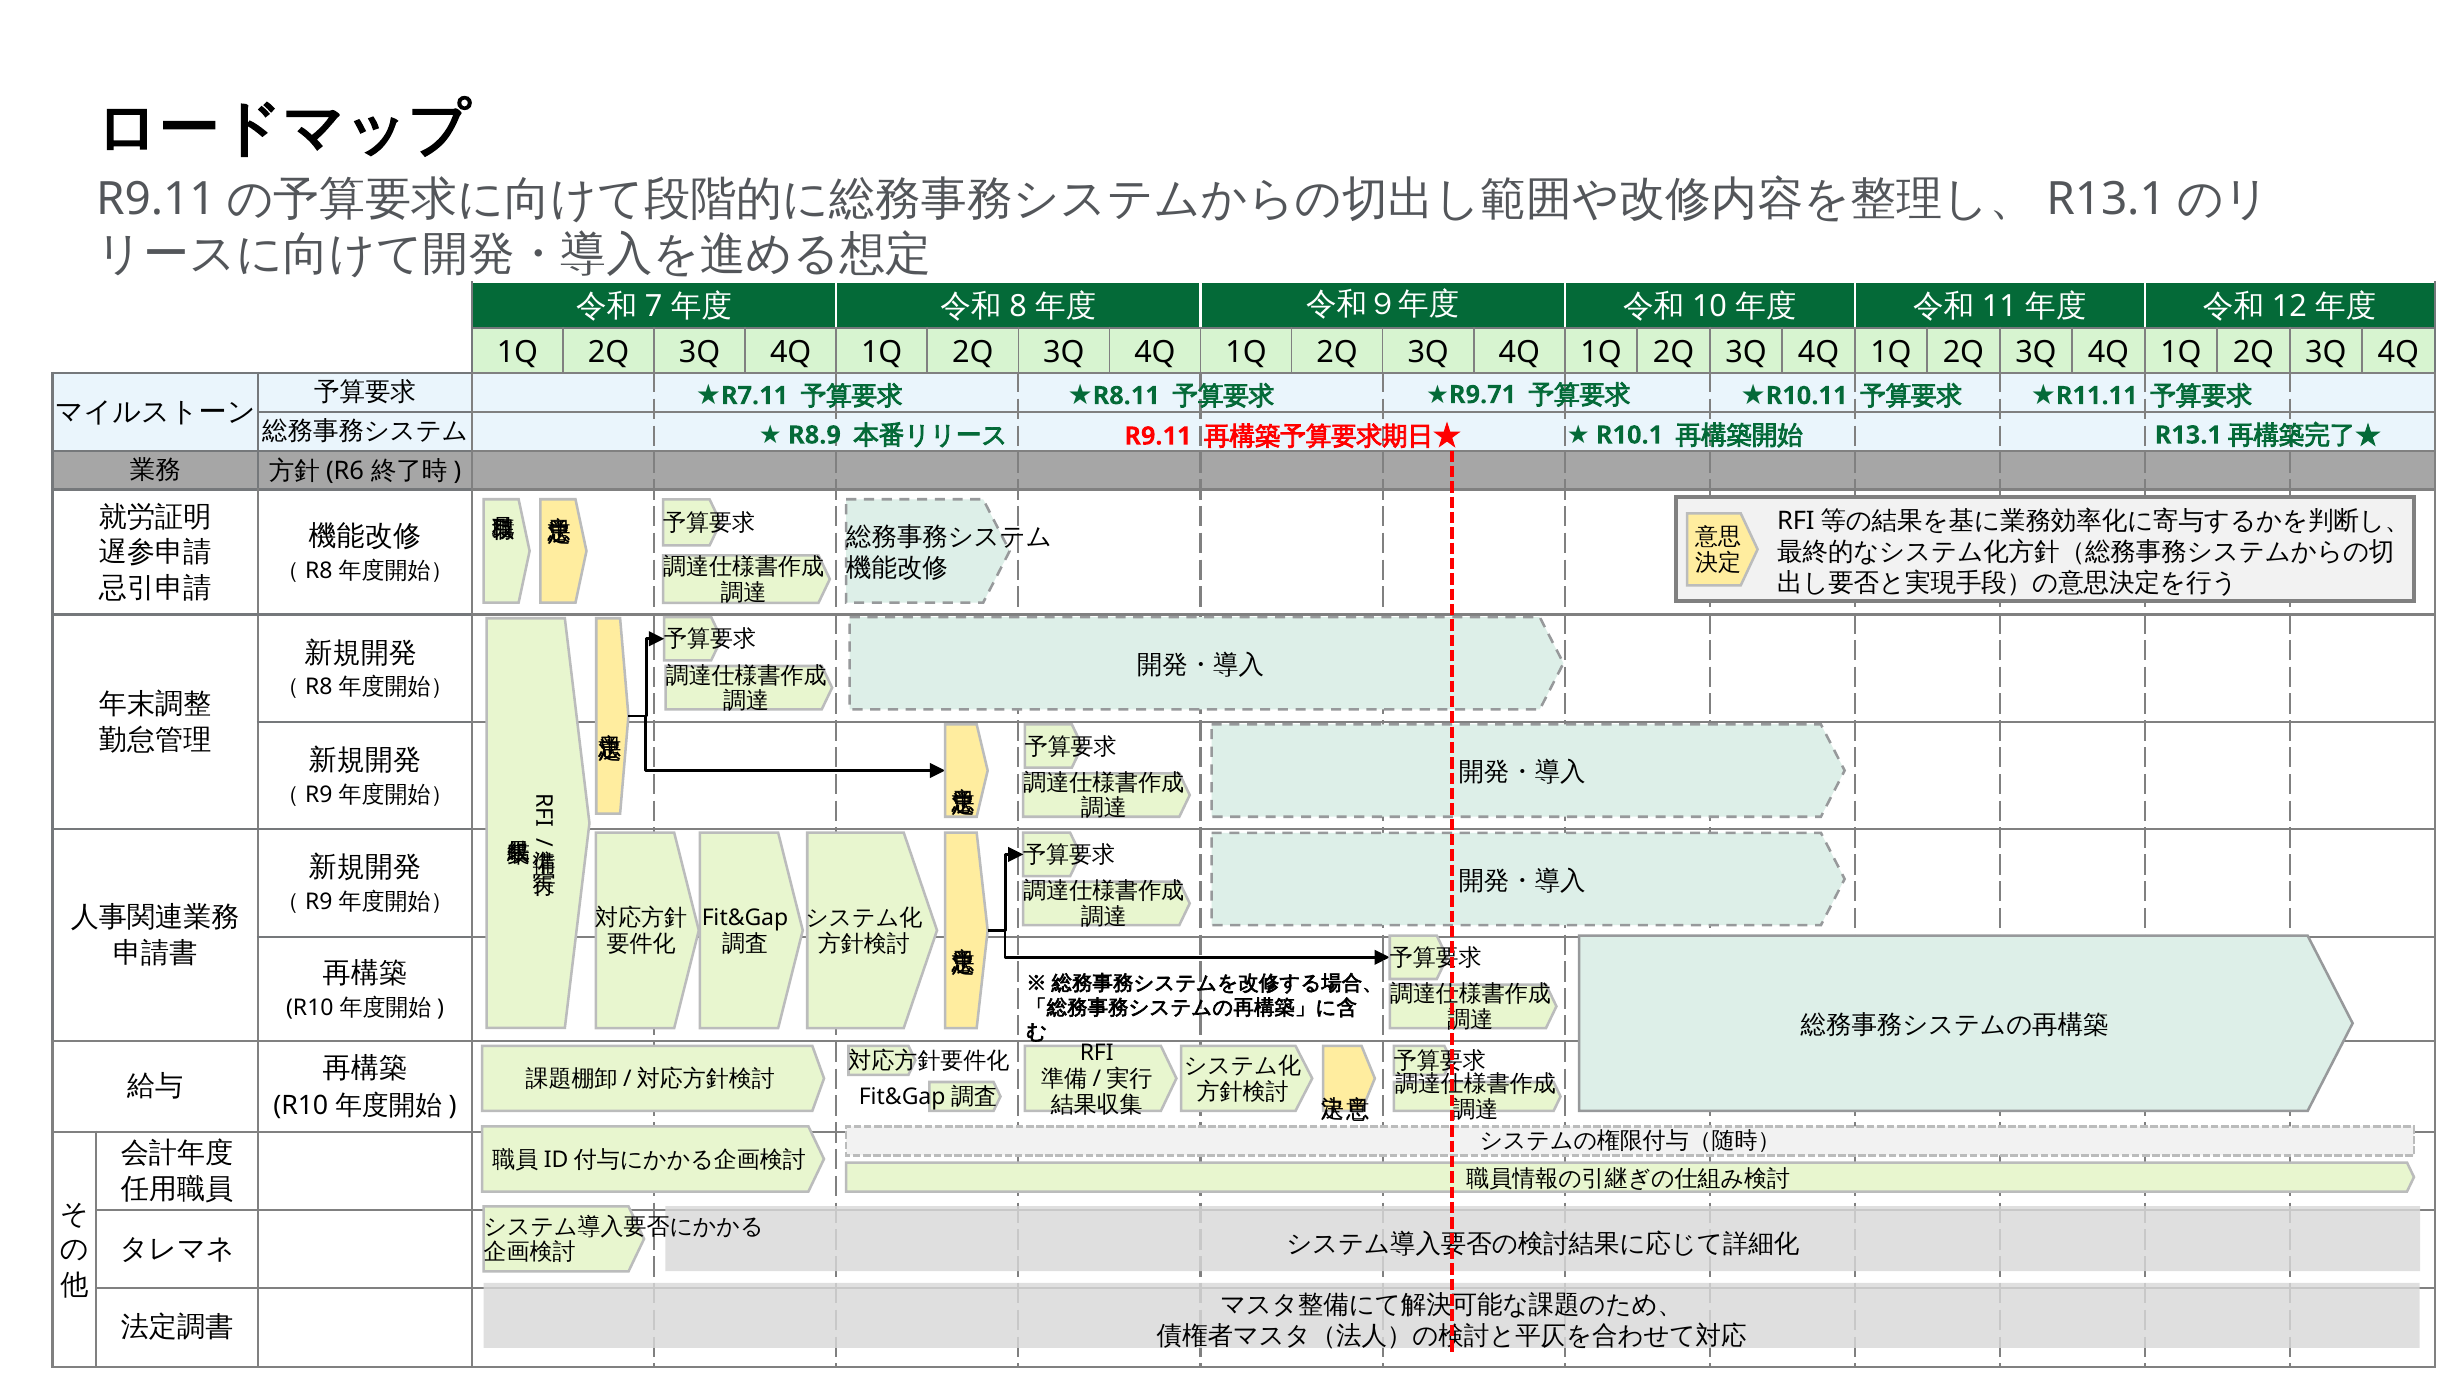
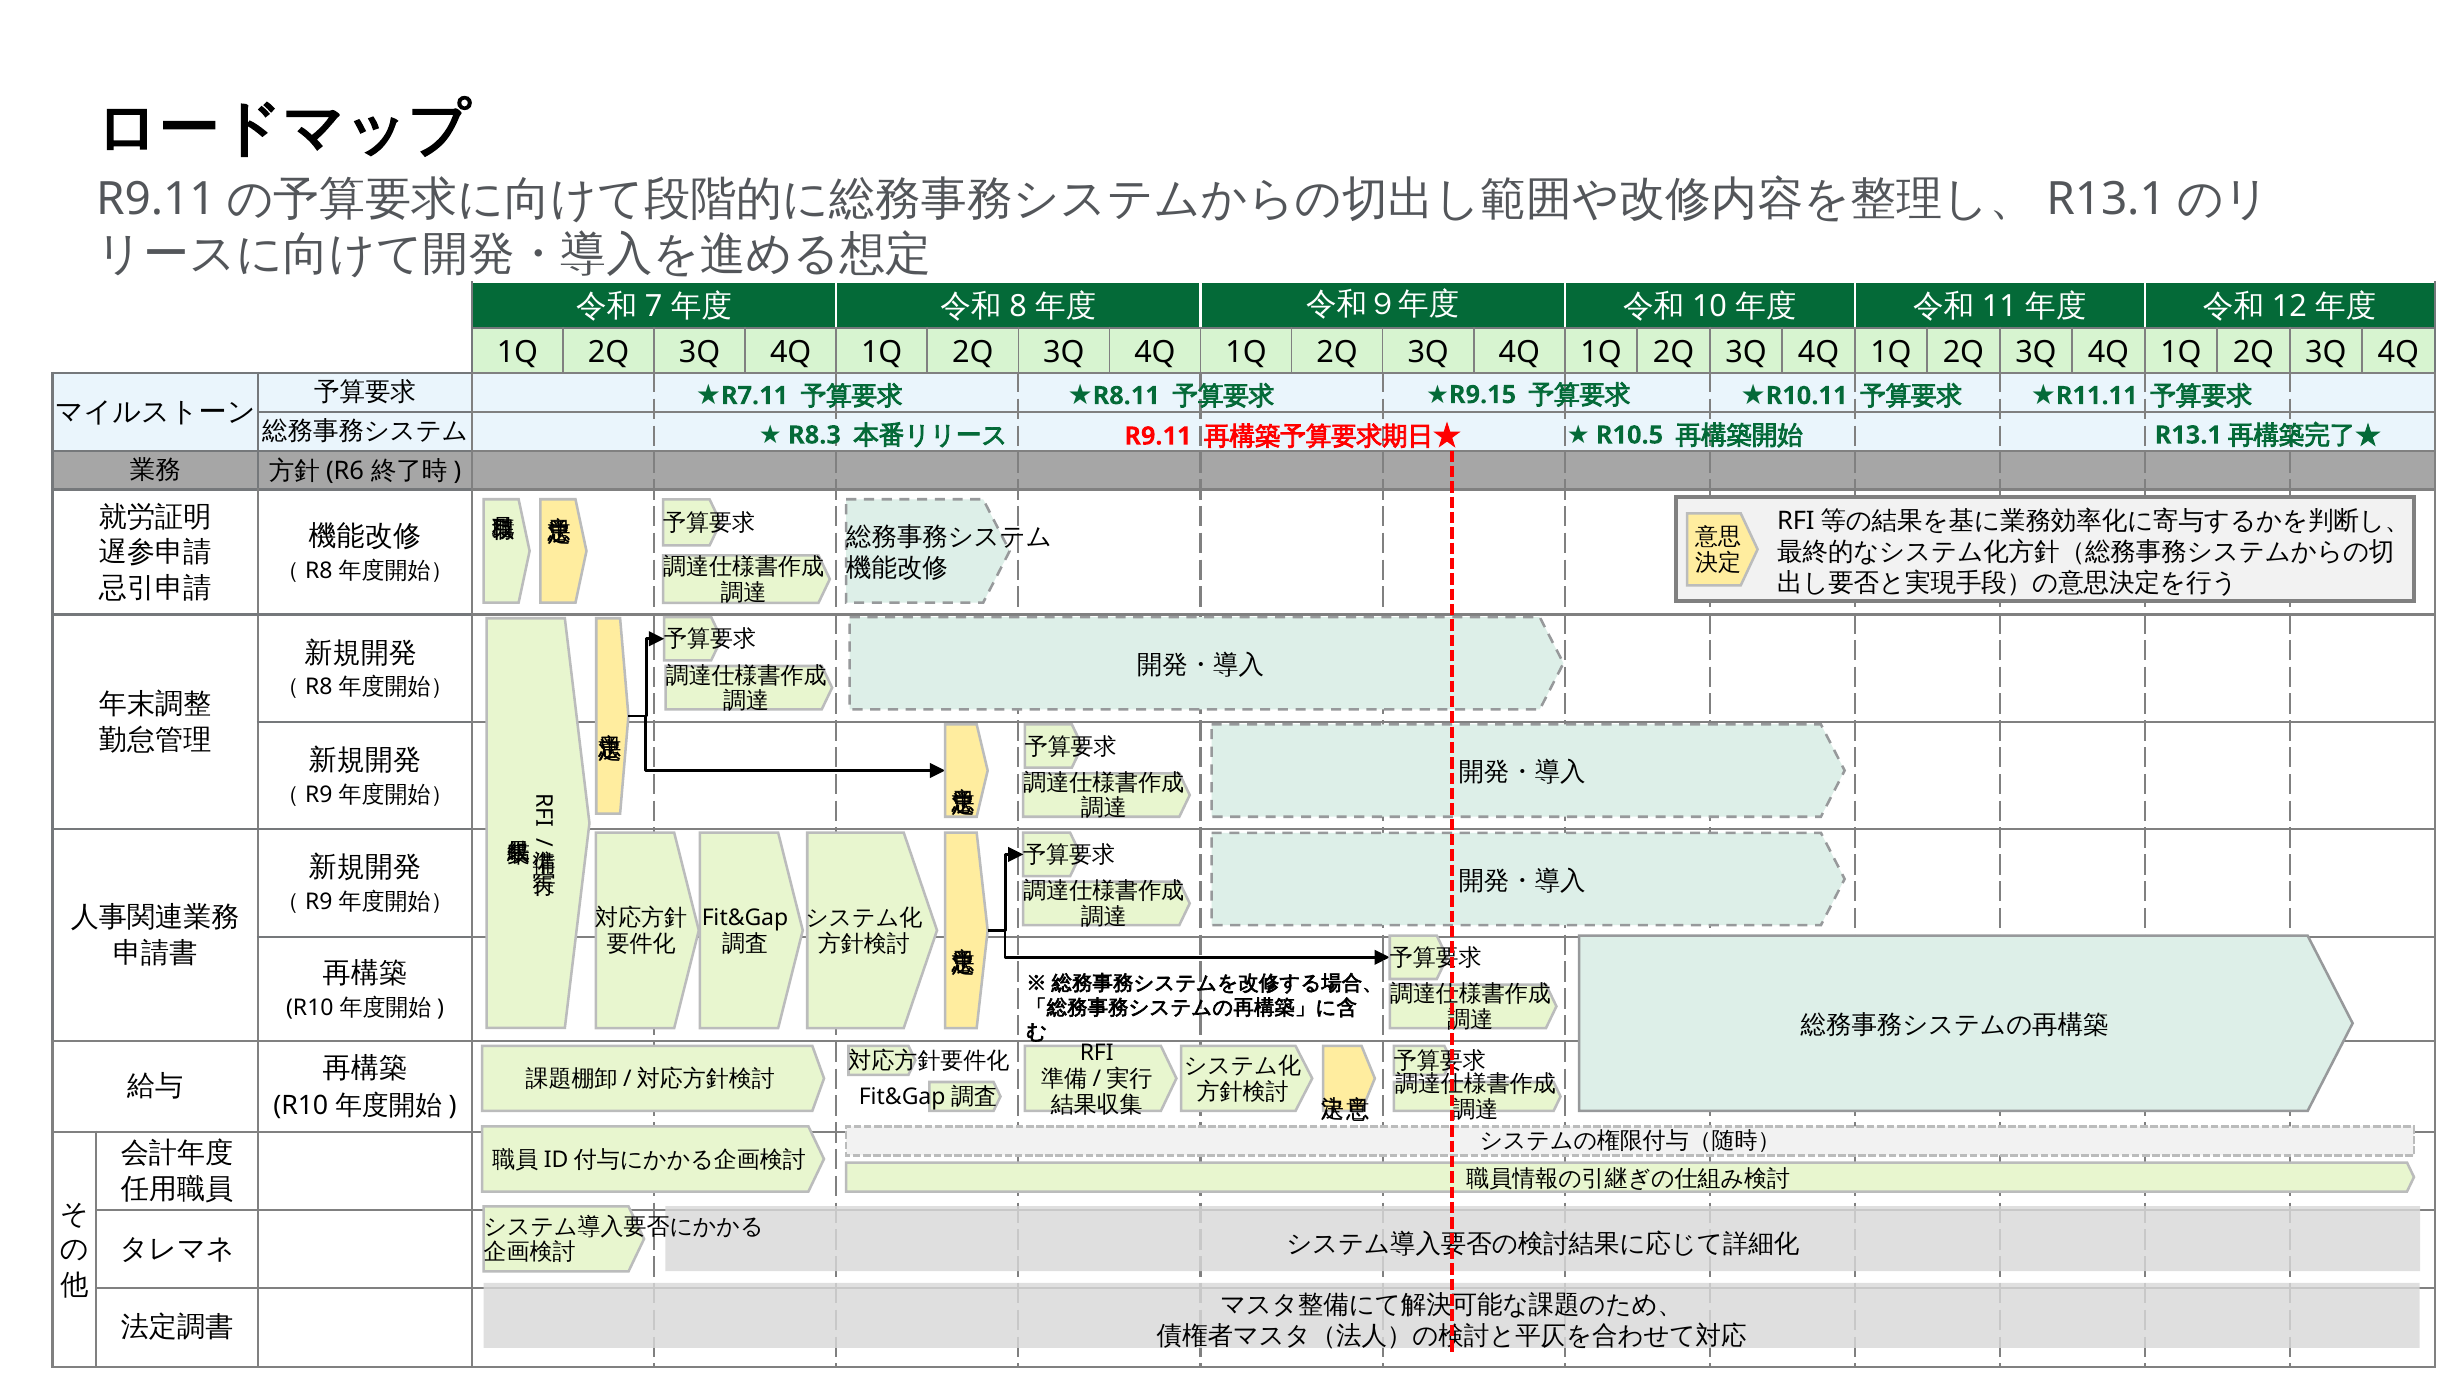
R9.71: R9.71 -> R9.15 (1483, 395)
R8.9: R8.9 -> R8.3 (814, 435)
R10.1: R10.1 -> R10.5 (1630, 435)
